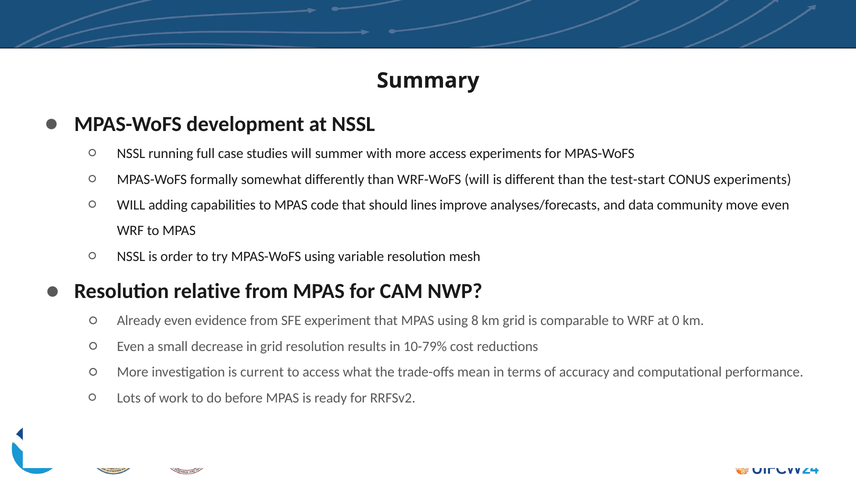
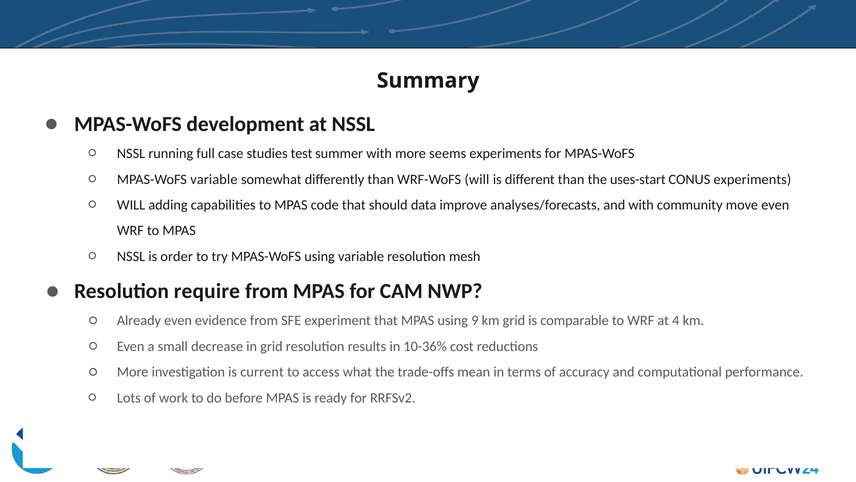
studies will: will -> test (302, 153)
more access: access -> seems (448, 153)
MPAS-WoFS formally: formally -> variable (214, 179)
test-start: test-start -> uses-start (638, 179)
lines: lines -> data (424, 205)
and data: data -> with (641, 205)
relative: relative -> require (207, 291)
8: 8 -> 9 (475, 320)
0: 0 -> 4 (676, 320)
10-79%: 10-79% -> 10-36% (425, 346)
